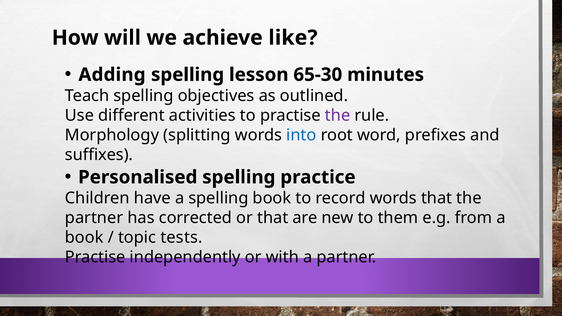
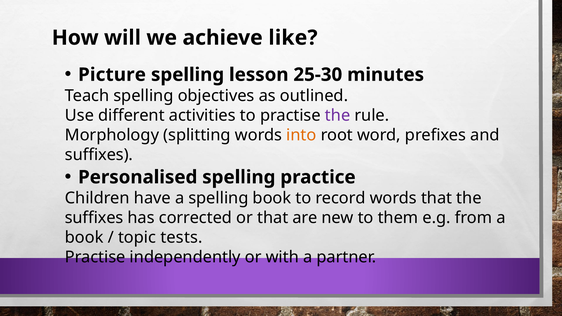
Adding: Adding -> Picture (112, 75)
65-30: 65-30 -> 25-30 (318, 75)
into colour: blue -> orange (301, 135)
partner: partner -> suffixes (94, 218)
